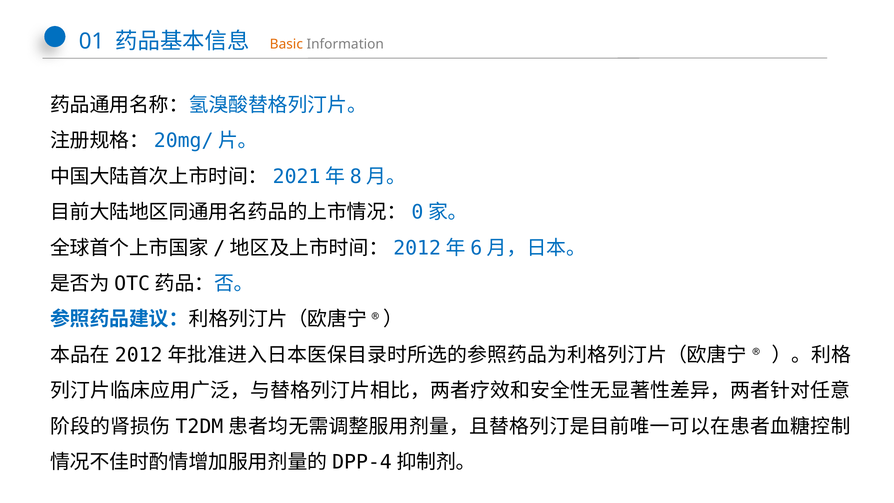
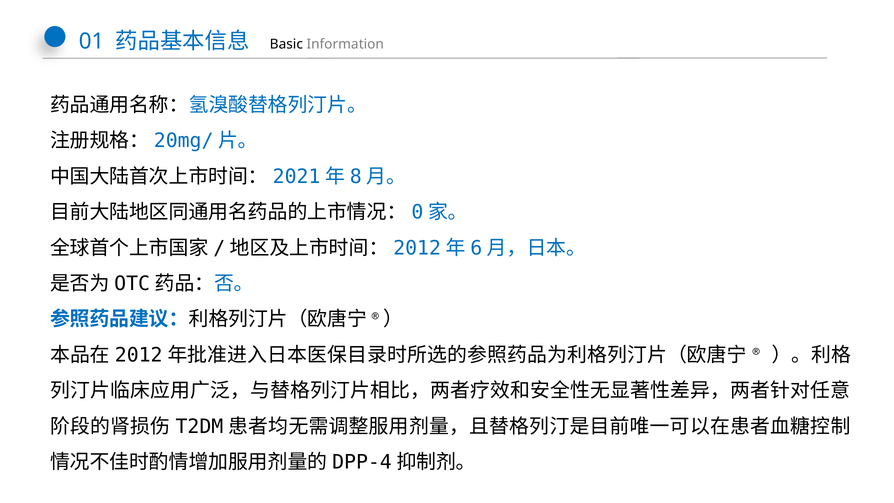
Basic colour: orange -> black (286, 44)
